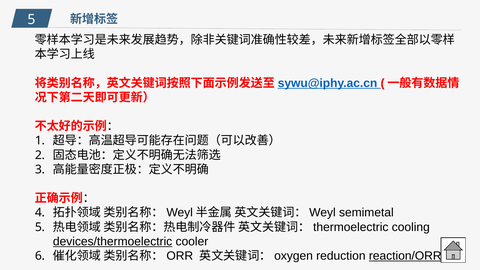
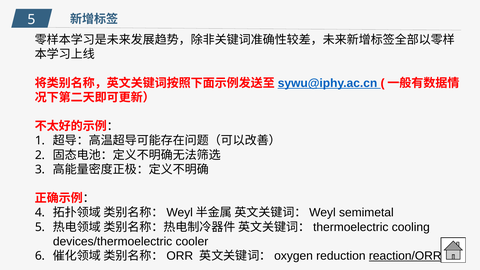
devices/thermoelectric underline: present -> none (113, 242)
